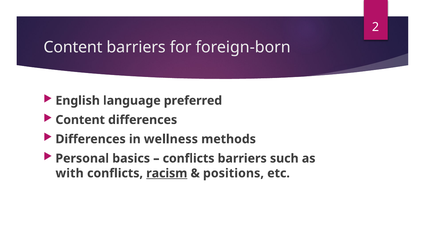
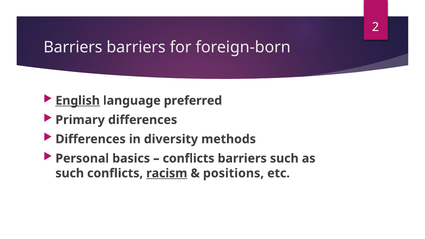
Content: Content -> Barriers (73, 47)
English underline: none -> present (78, 101)
Content: Content -> Primary (80, 120)
wellness: wellness -> diversity (171, 139)
with: with -> such (70, 173)
